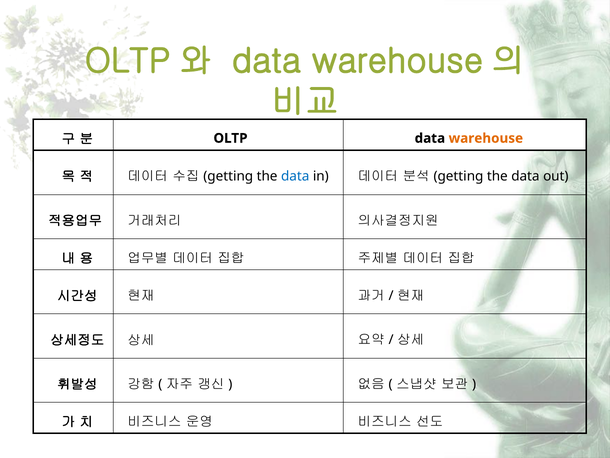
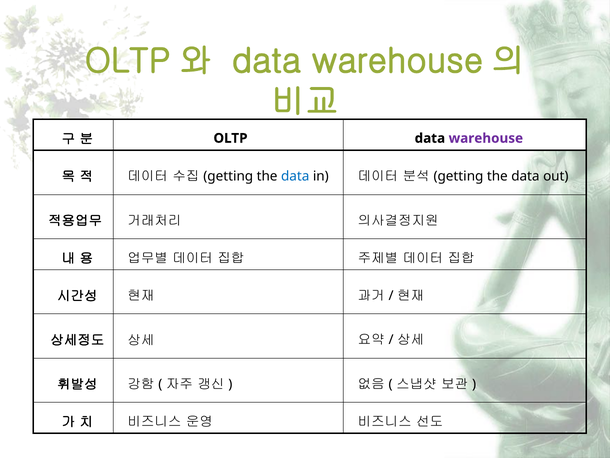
warehouse colour: orange -> purple (486, 138)
